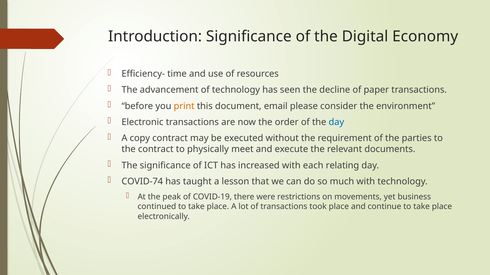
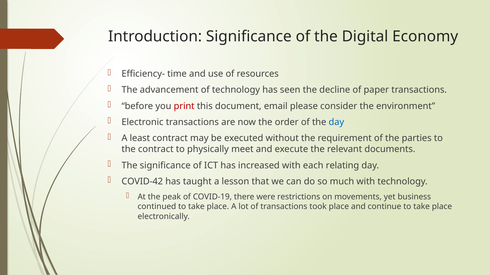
print colour: orange -> red (184, 106)
copy: copy -> least (140, 139)
COVID-74: COVID-74 -> COVID-42 (142, 182)
